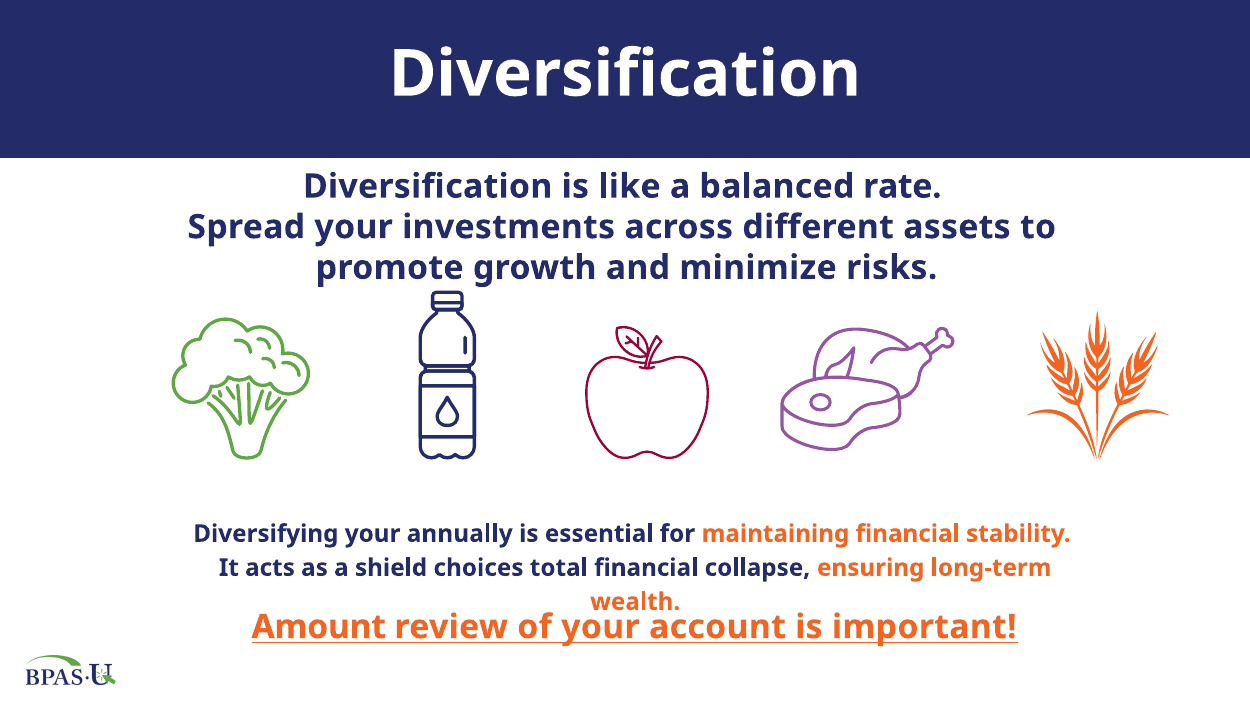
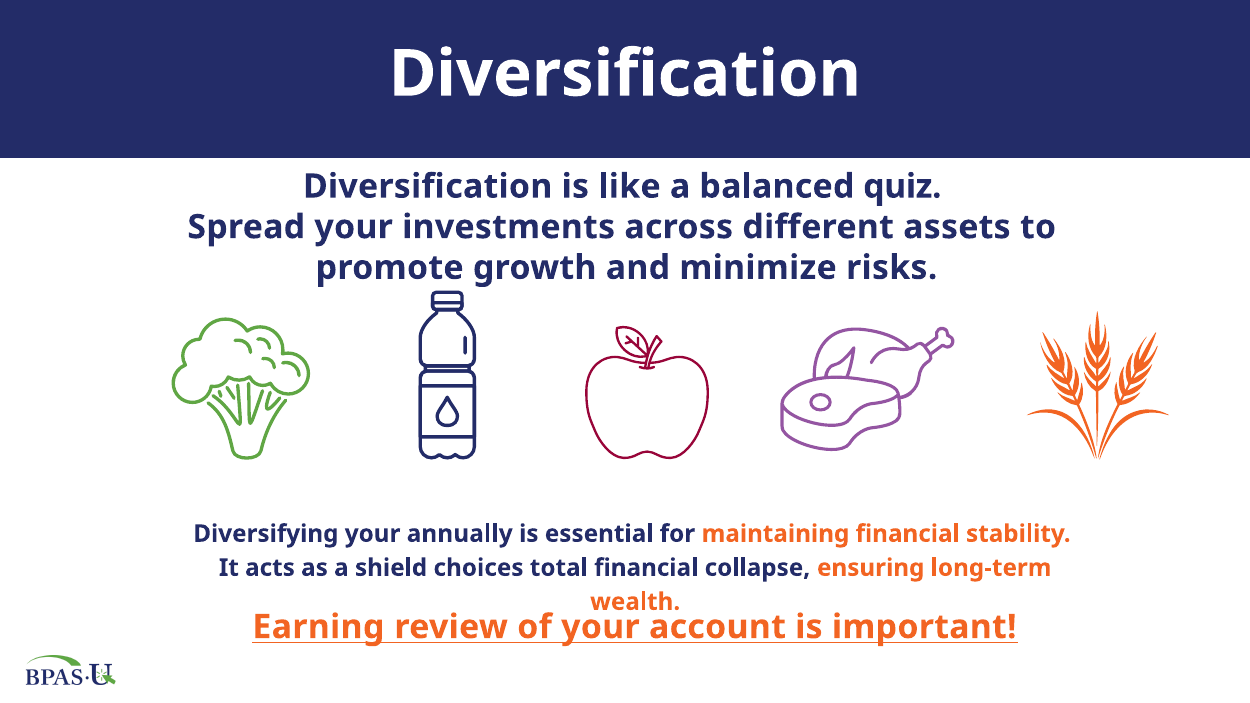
rate: rate -> quiz (902, 186)
Amount: Amount -> Earning (318, 627)
